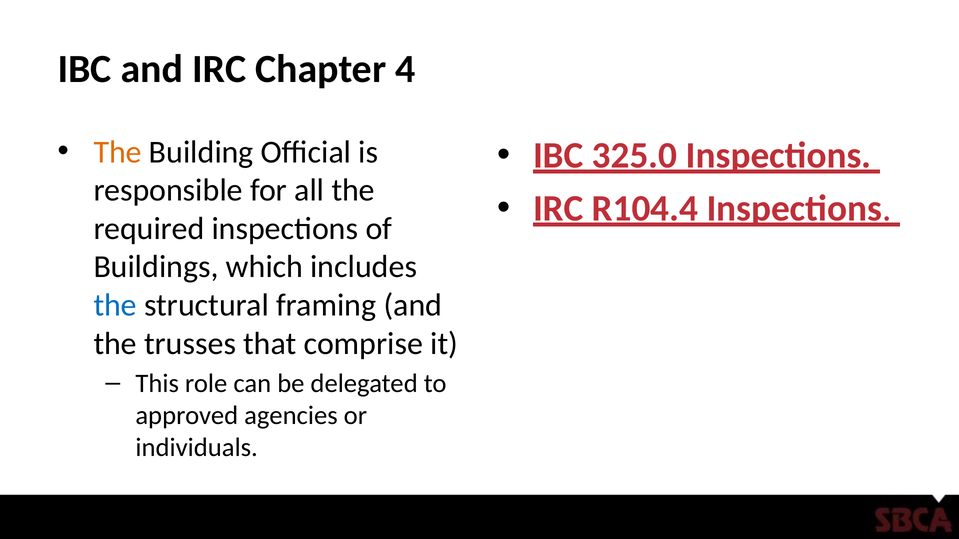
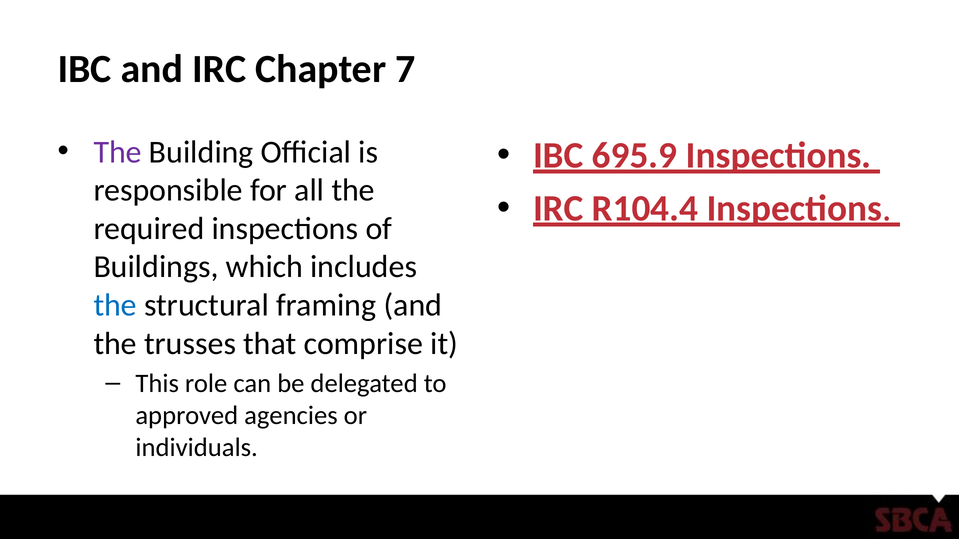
4: 4 -> 7 (406, 69)
The colour: orange -> purple (118, 152)
325.0: 325.0 -> 695.9 (635, 156)
